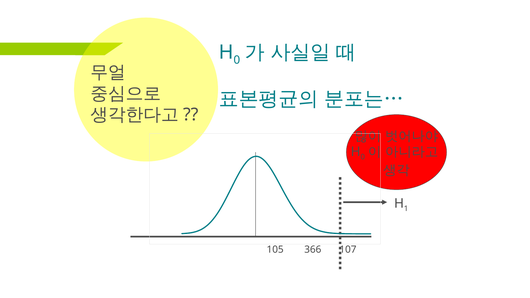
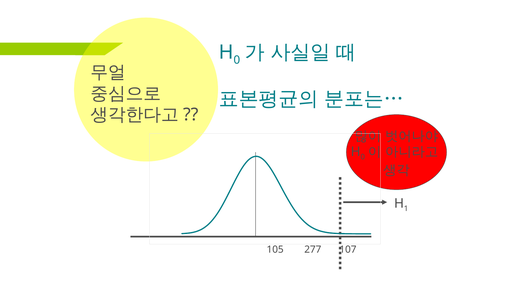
366: 366 -> 277 (313, 250)
